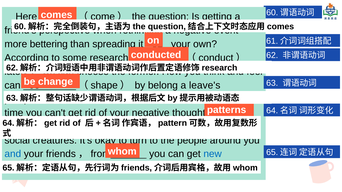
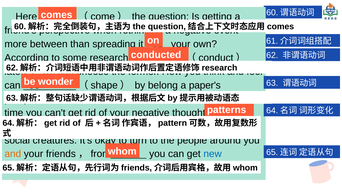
bettering: bettering -> between (49, 44)
change: change -> wonder (56, 82)
leave's: leave's -> paper's (205, 85)
and colour: blue -> orange (13, 154)
